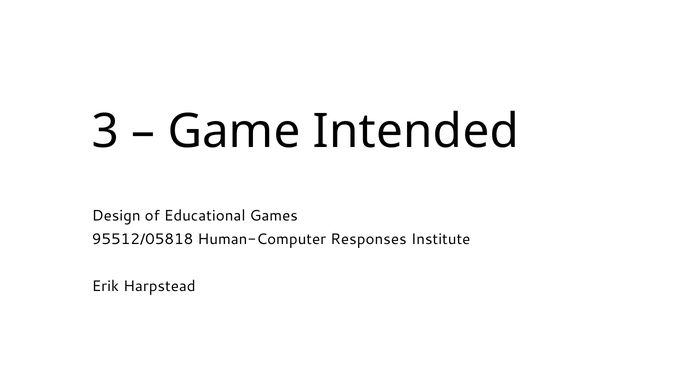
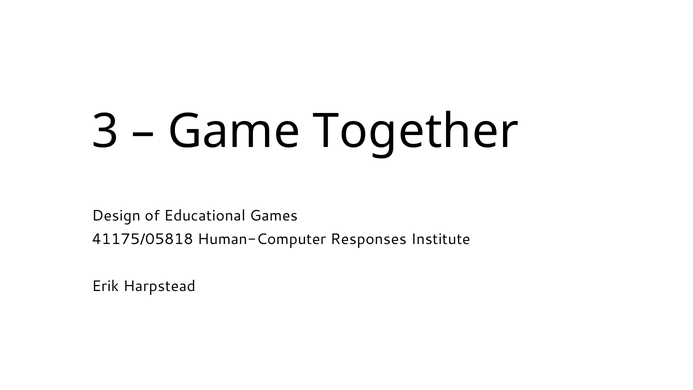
Intended: Intended -> Together (416, 131)
95512/05818: 95512/05818 -> 41175/05818 (143, 239)
